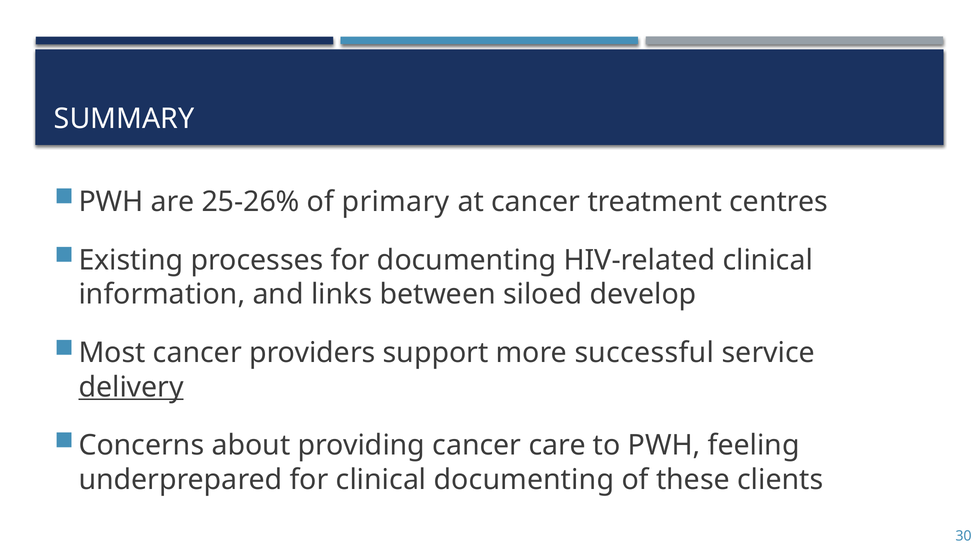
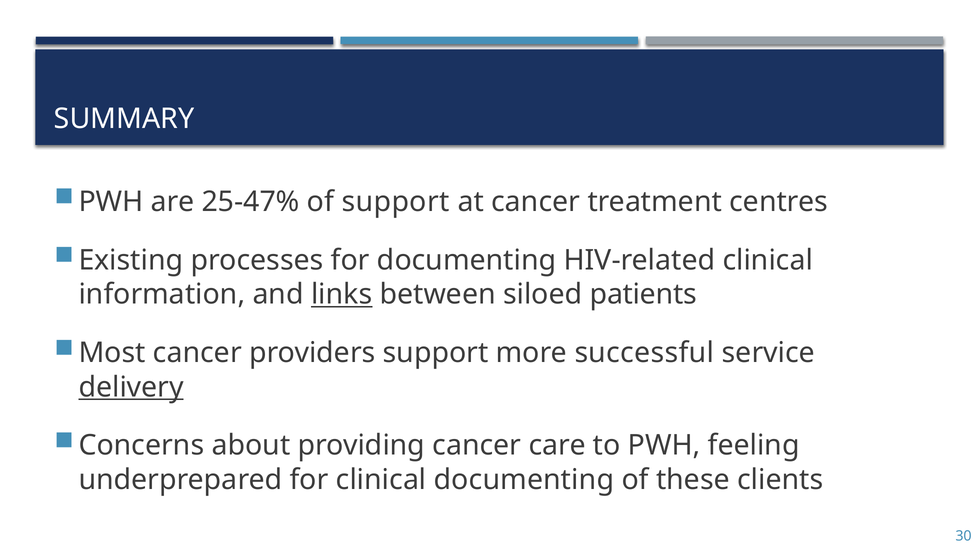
25-26%: 25-26% -> 25-47% (251, 202)
of primary: primary -> support (396, 202)
links underline: none -> present (342, 294)
develop: develop -> patients (643, 294)
